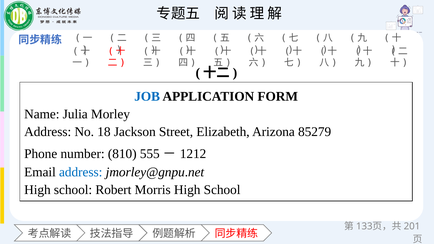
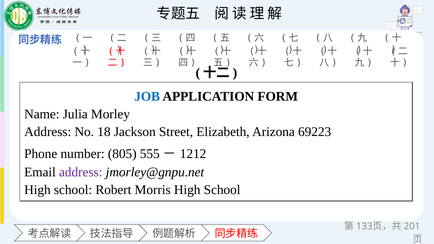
85279: 85279 -> 69223 (315, 132)
810: 810 -> 805 (122, 154)
address colour: blue -> purple (81, 172)
